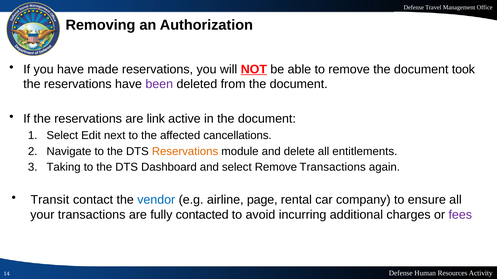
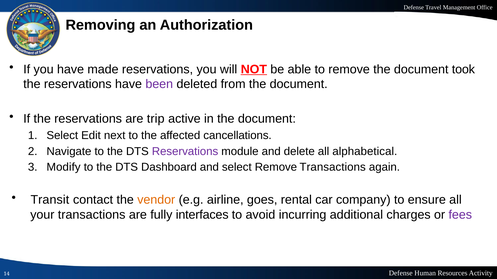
link: link -> trip (156, 119)
Reservations colour: orange -> purple (185, 152)
entitlements: entitlements -> alphabetical (365, 152)
Taking: Taking -> Modify (64, 167)
vendor colour: blue -> orange (156, 200)
page: page -> goes (262, 200)
contacted: contacted -> interfaces (202, 215)
